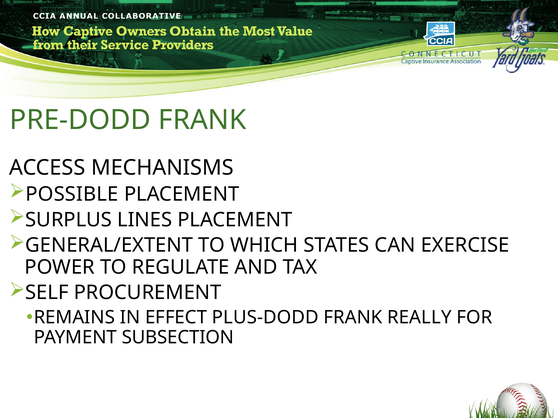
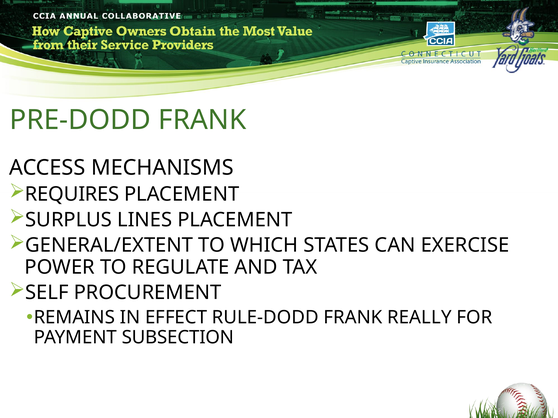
POSSIBLE: POSSIBLE -> REQUIRES (72, 194)
PLUS-DODD: PLUS-DODD -> RULE-DODD (265, 318)
